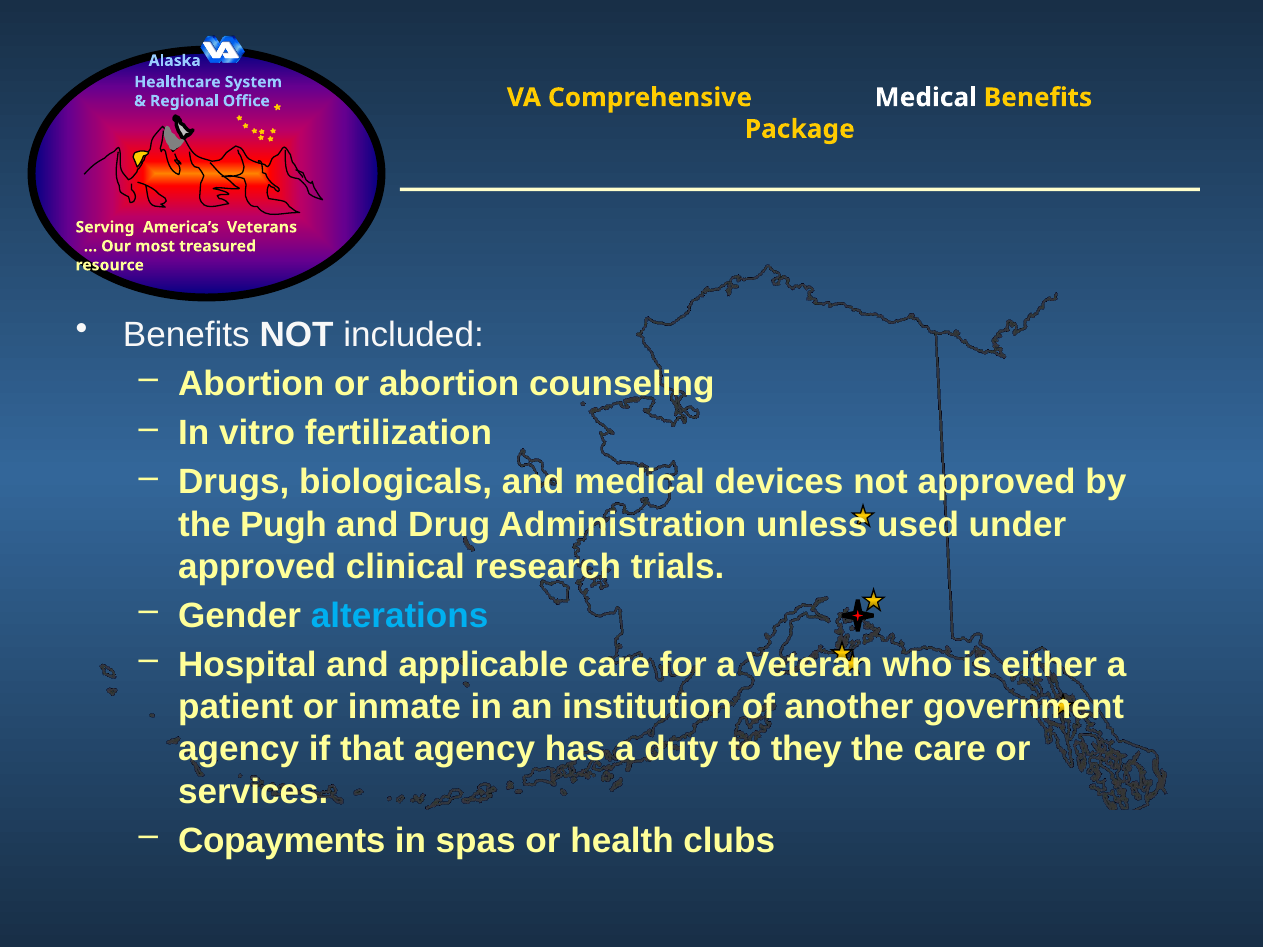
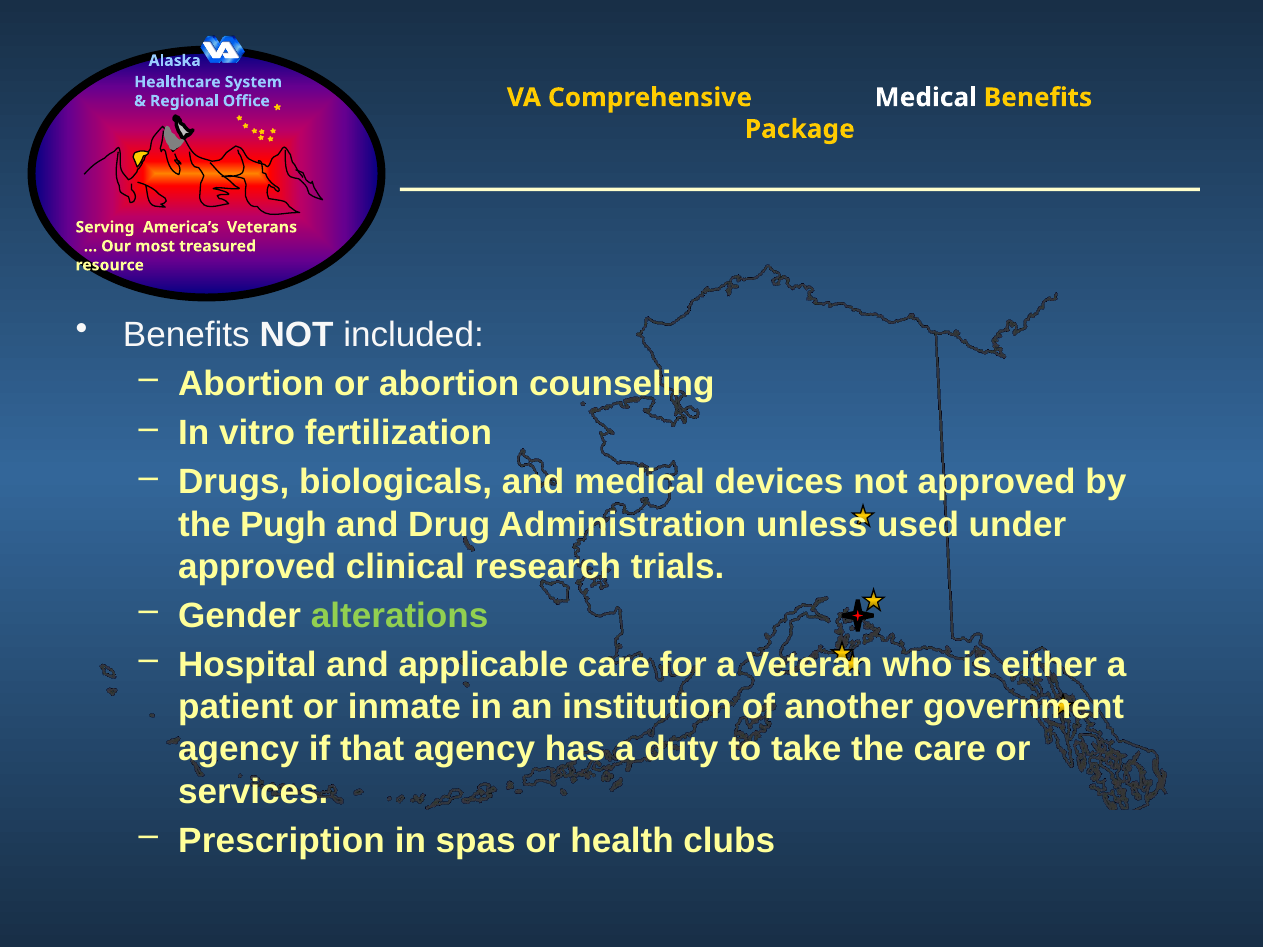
alterations colour: light blue -> light green (400, 616)
they: they -> take (806, 750)
Copayments: Copayments -> Prescription (281, 841)
